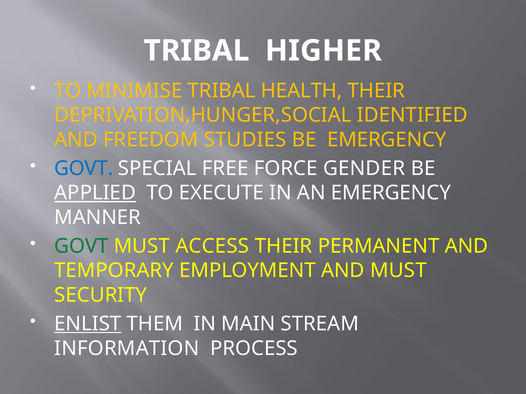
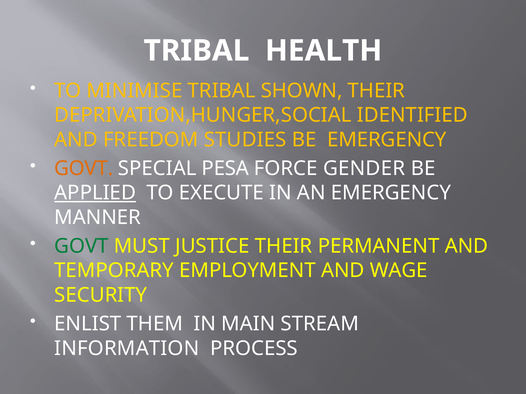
HIGHER: HIGHER -> HEALTH (324, 51)
HEALTH: HEALTH -> SHOWN (302, 91)
GOVT colour: blue -> orange (84, 169)
FREE: FREE -> PESA (225, 169)
ACCESS: ACCESS -> JUSTICE (212, 246)
AND MUST: MUST -> WAGE (399, 271)
ENLIST underline: present -> none (88, 324)
